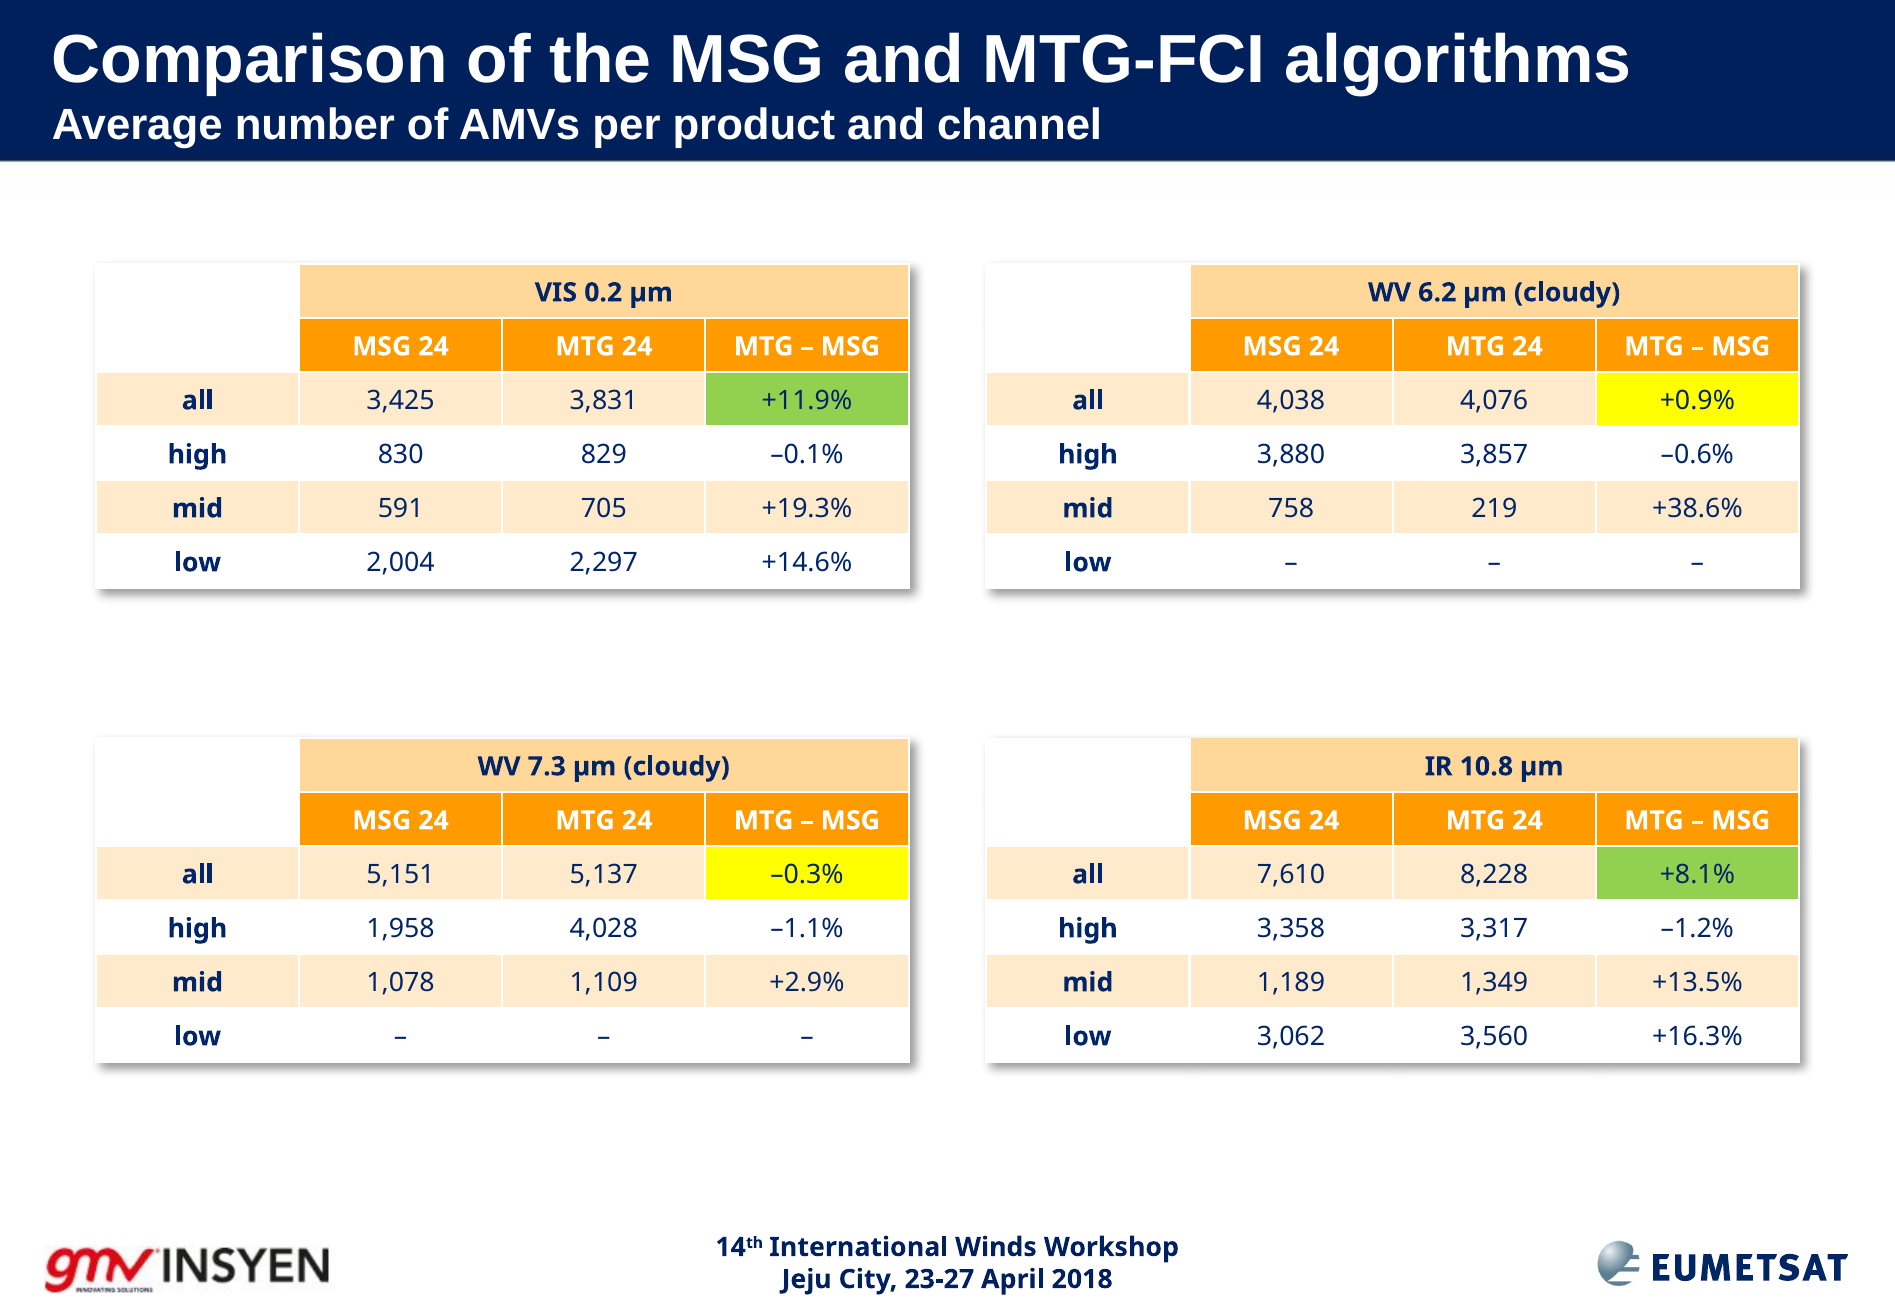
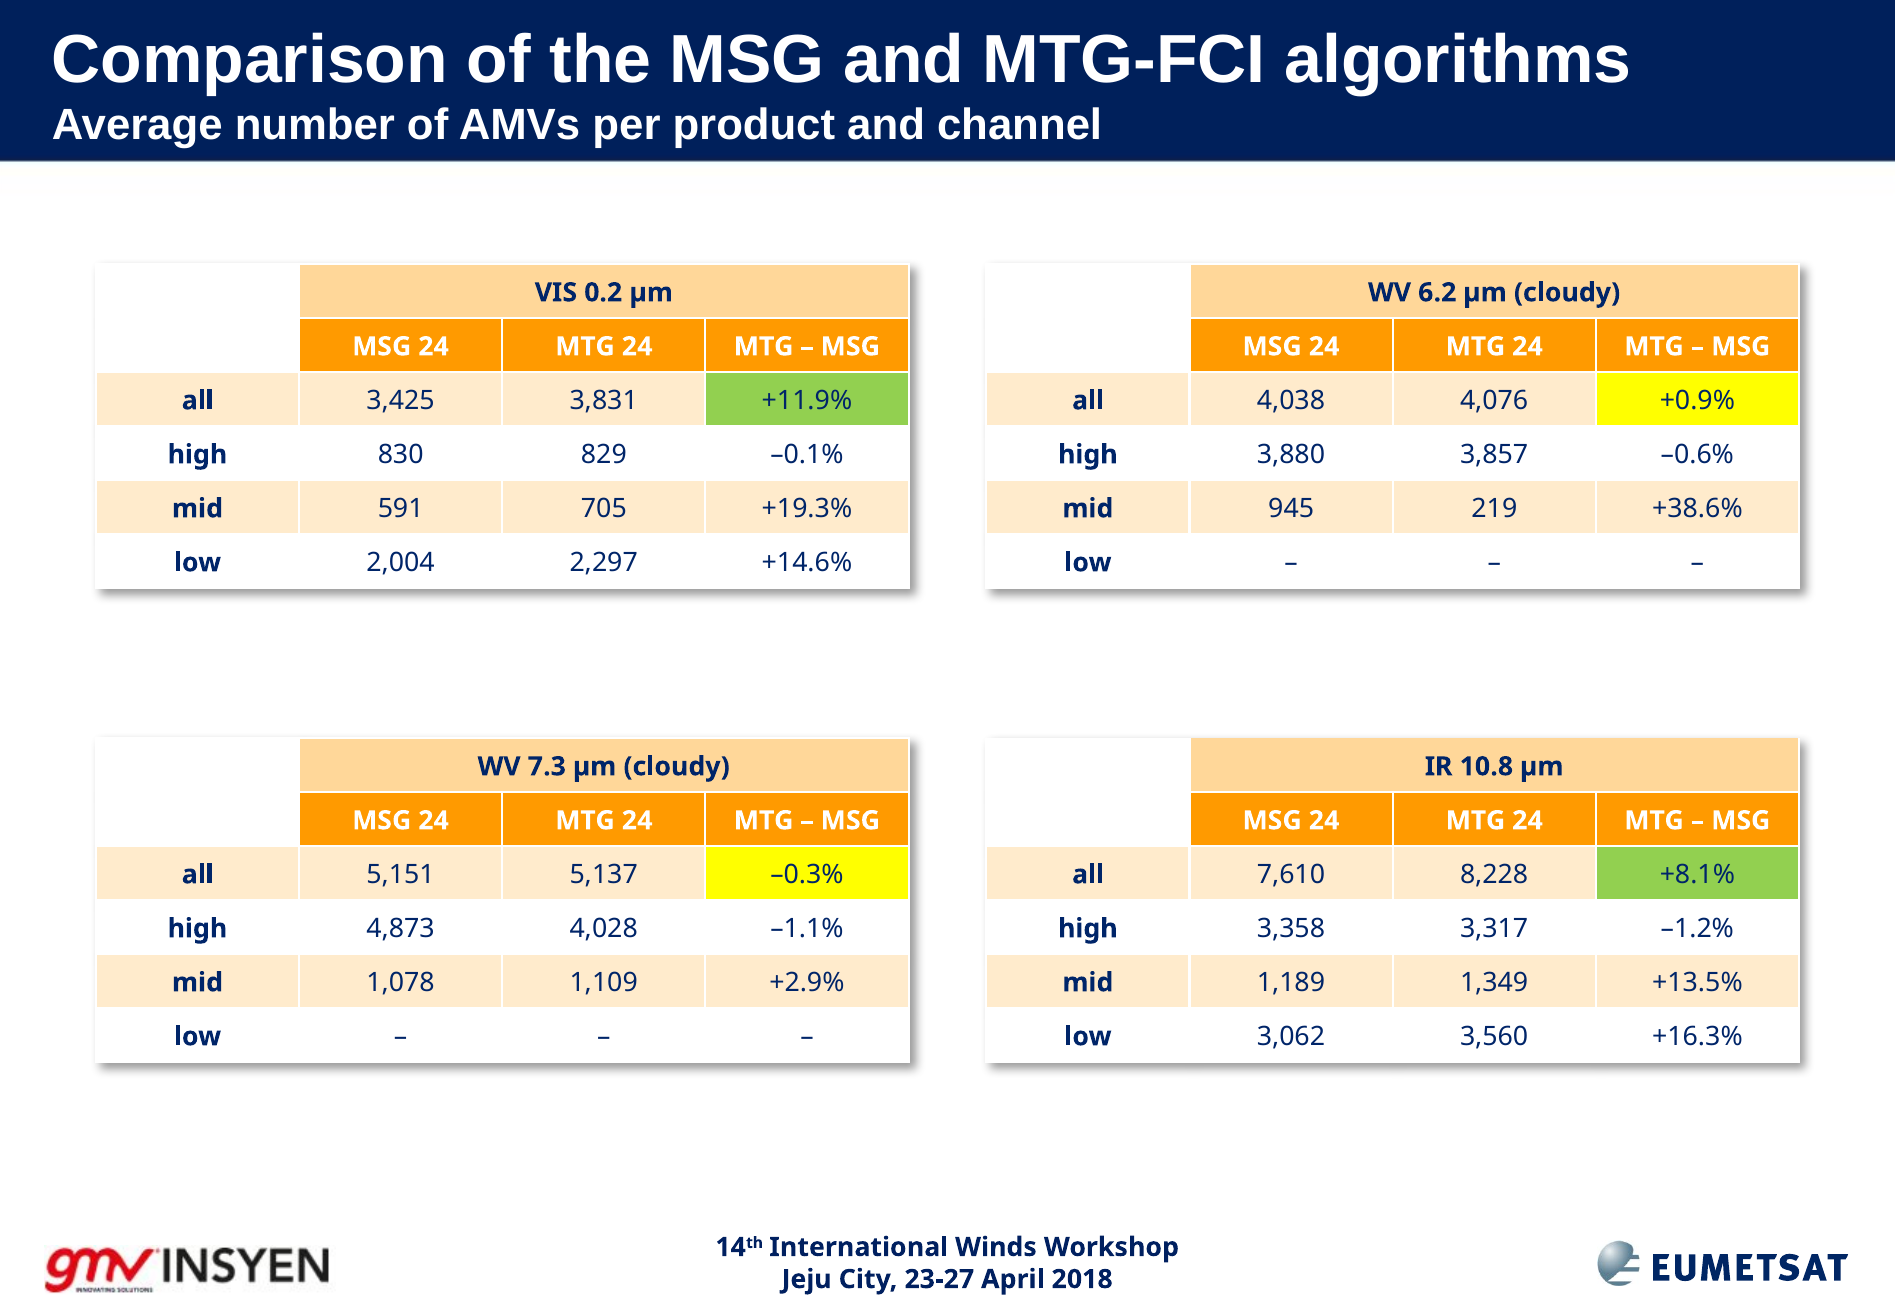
758: 758 -> 945 (1291, 509)
1,958: 1,958 -> 4,873 (401, 928)
